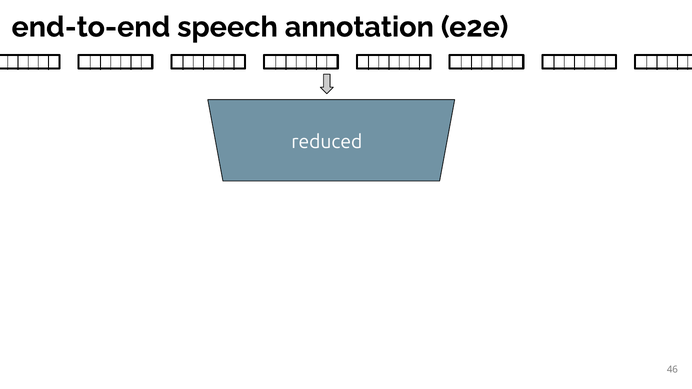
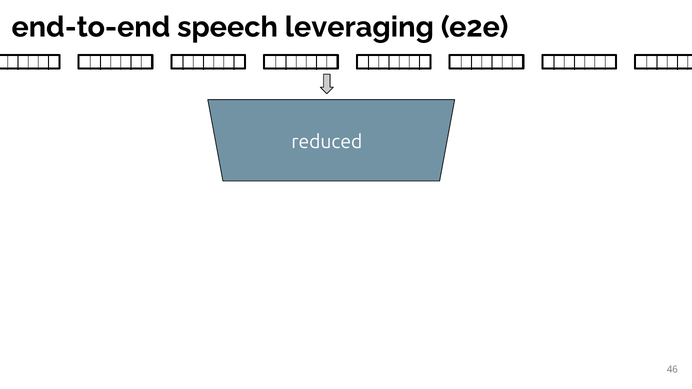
annotation: annotation -> leveraging (359, 27)
